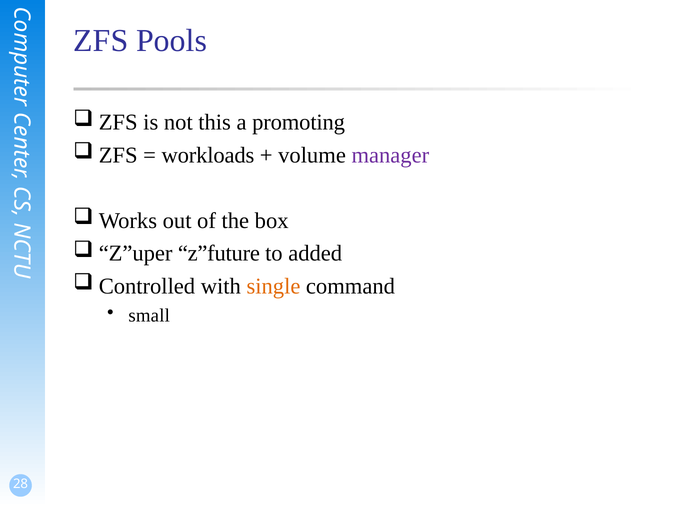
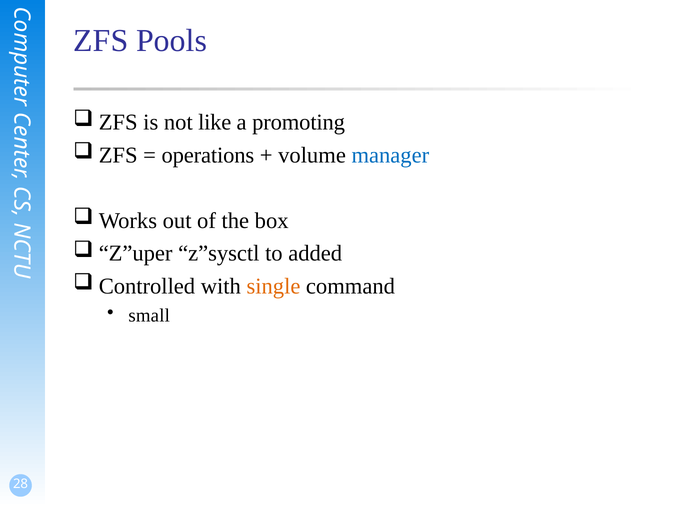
this: this -> like (215, 122)
workloads: workloads -> operations (208, 155)
manager colour: purple -> blue (390, 155)
z”future: z”future -> z”sysctl (219, 253)
